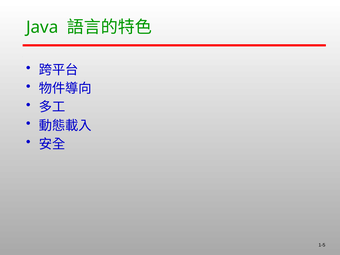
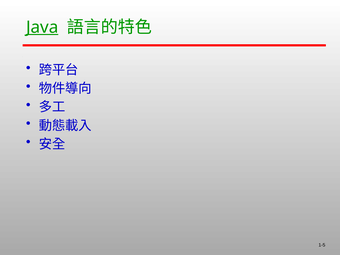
Java underline: none -> present (42, 27)
